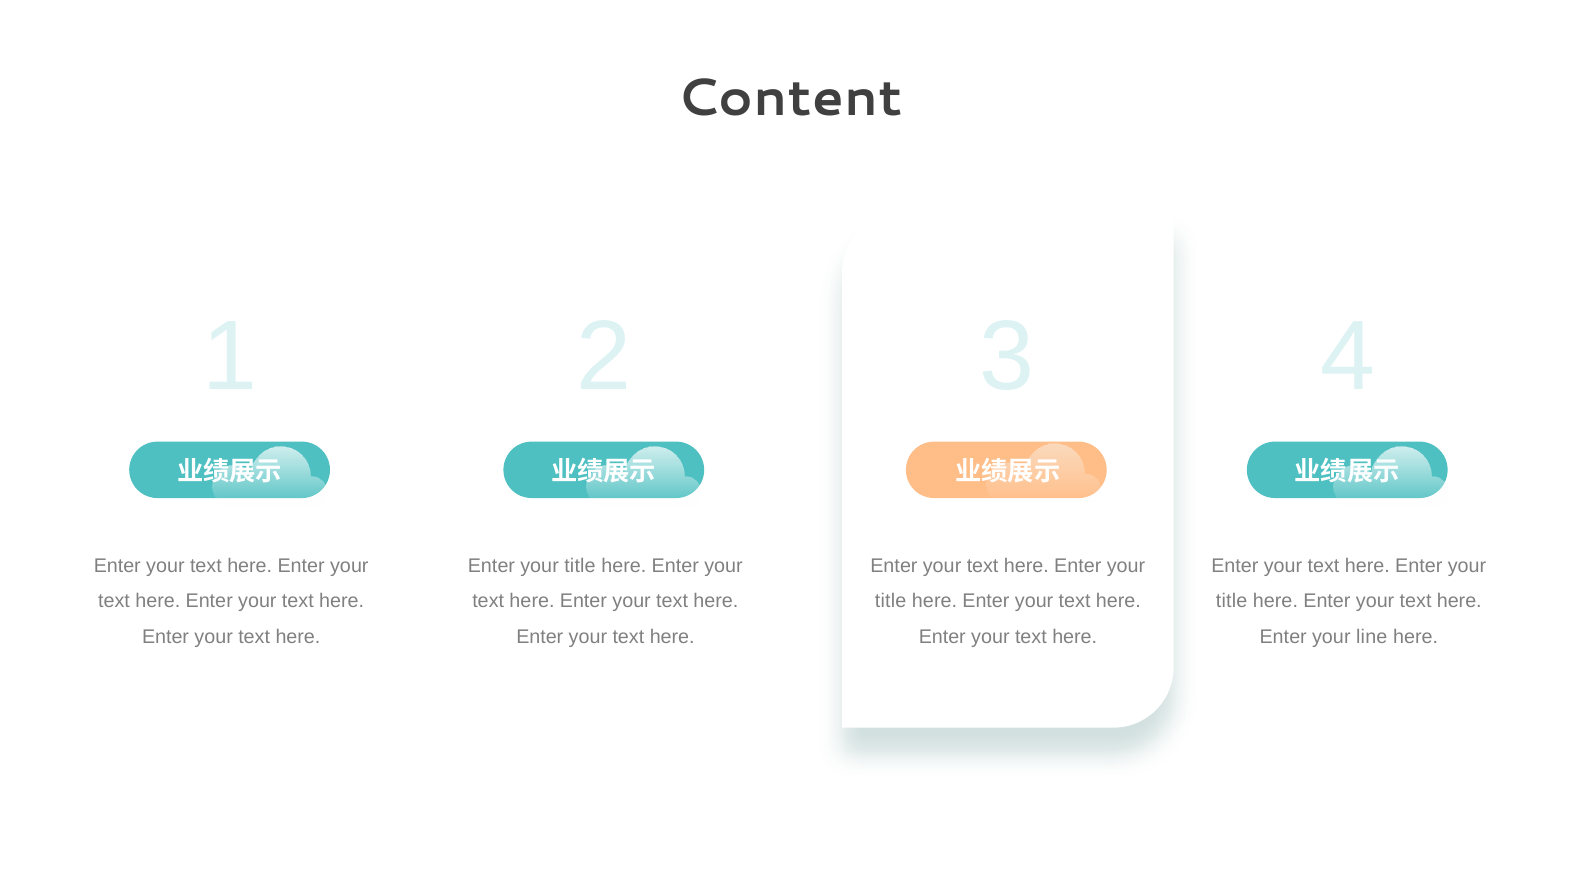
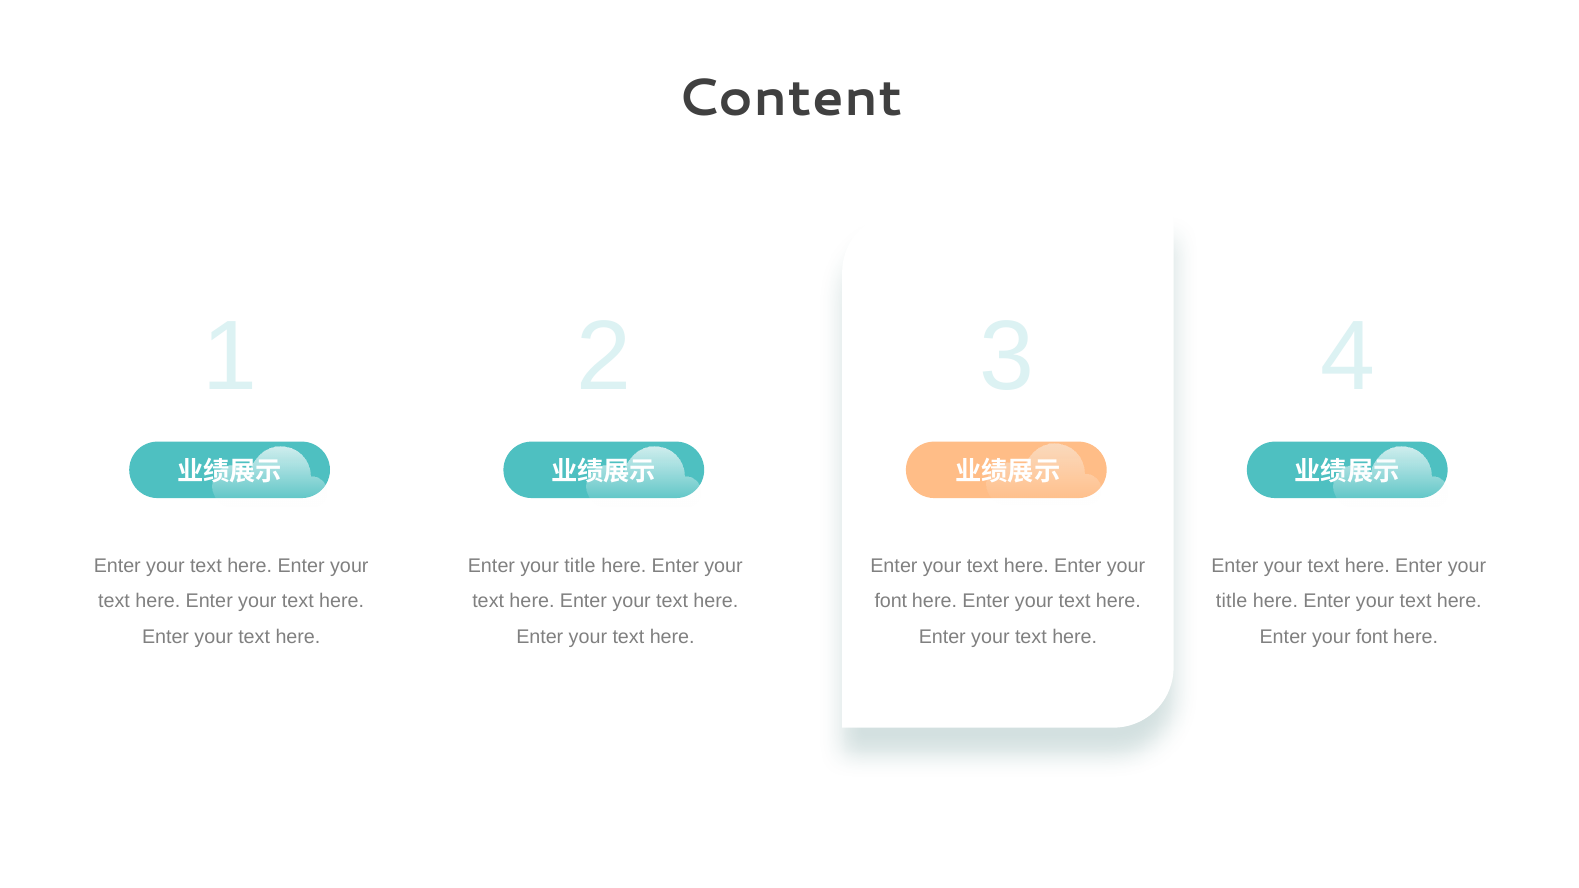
title: title -> font (891, 601)
line: line -> font (1372, 637)
